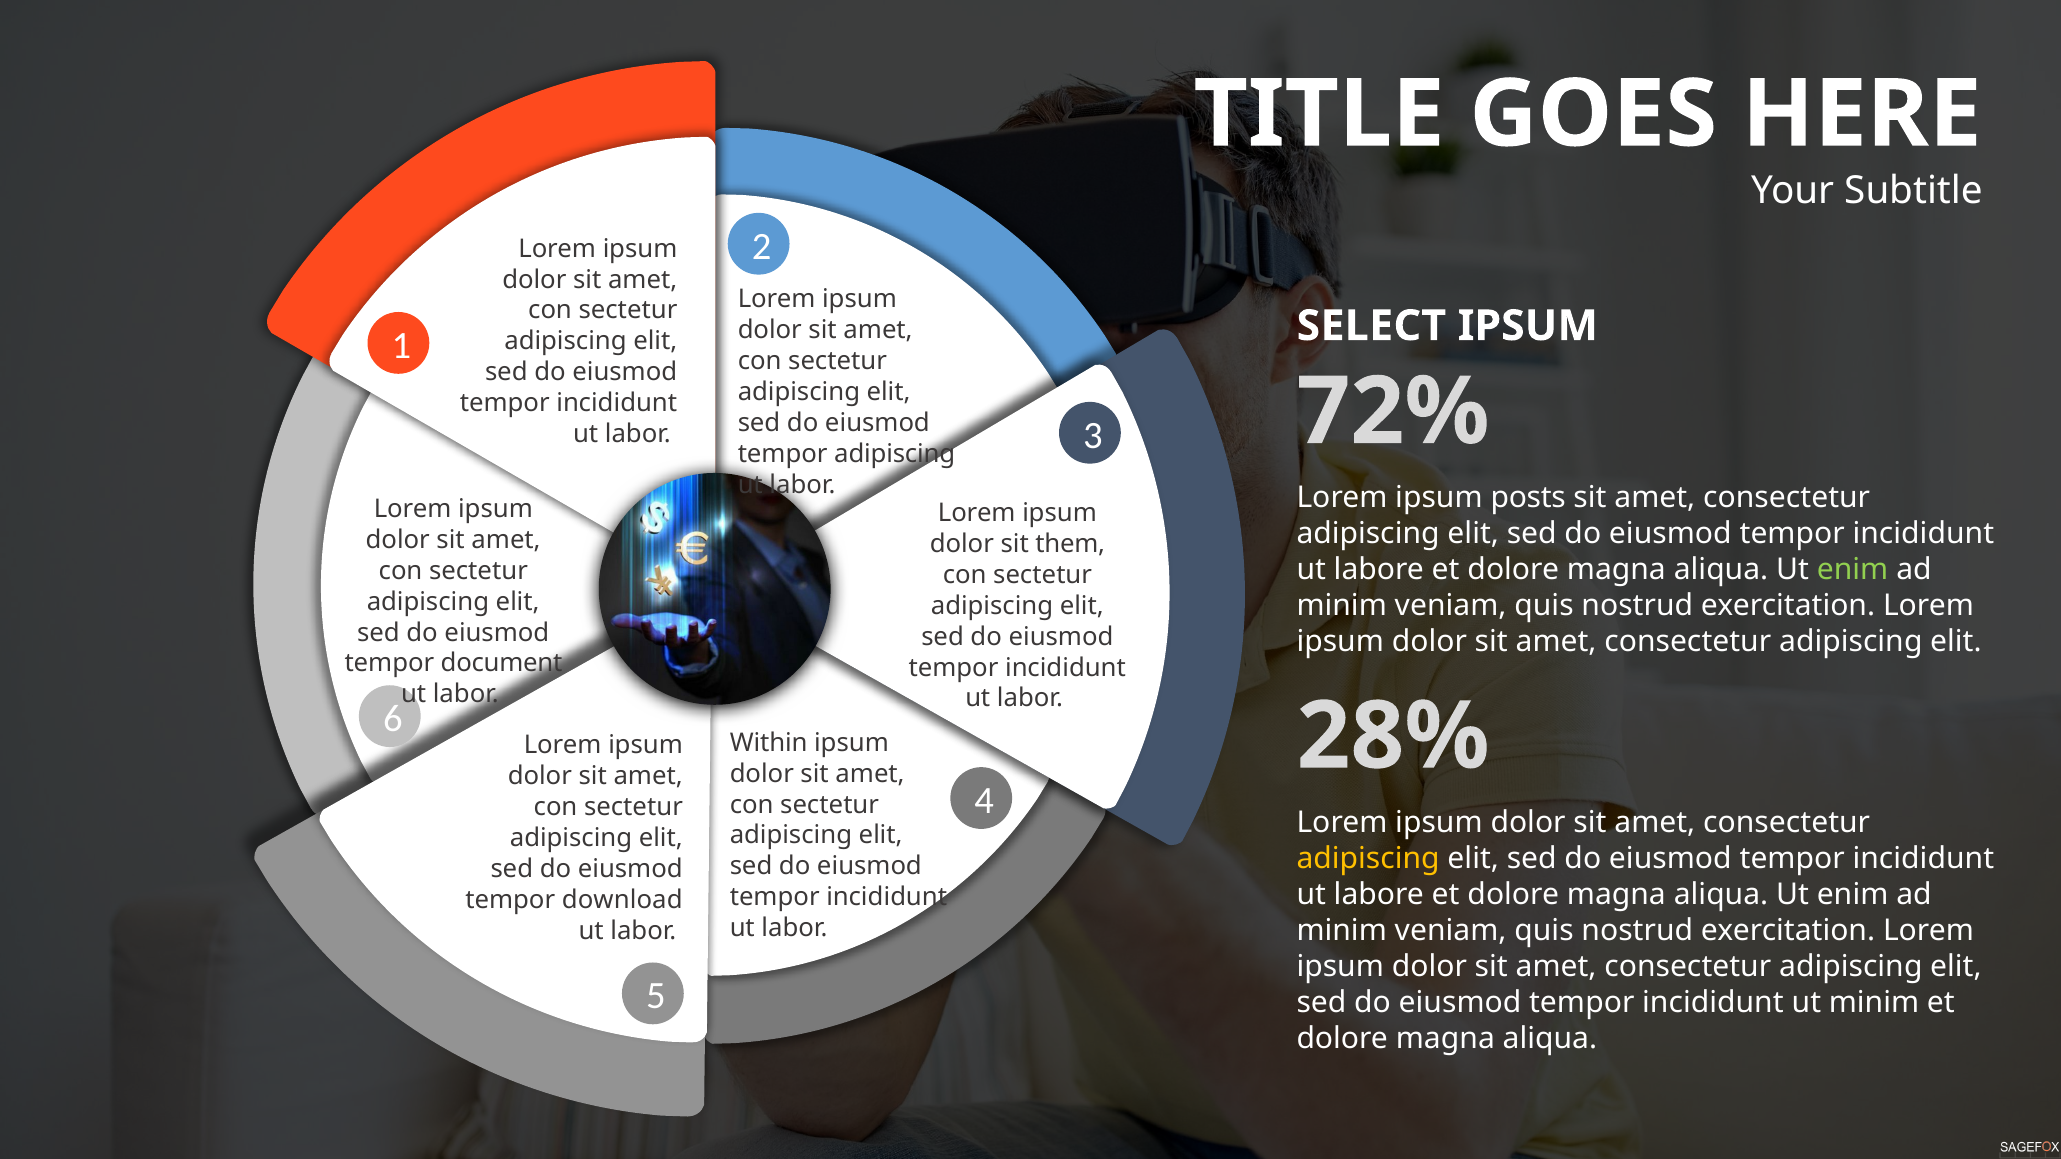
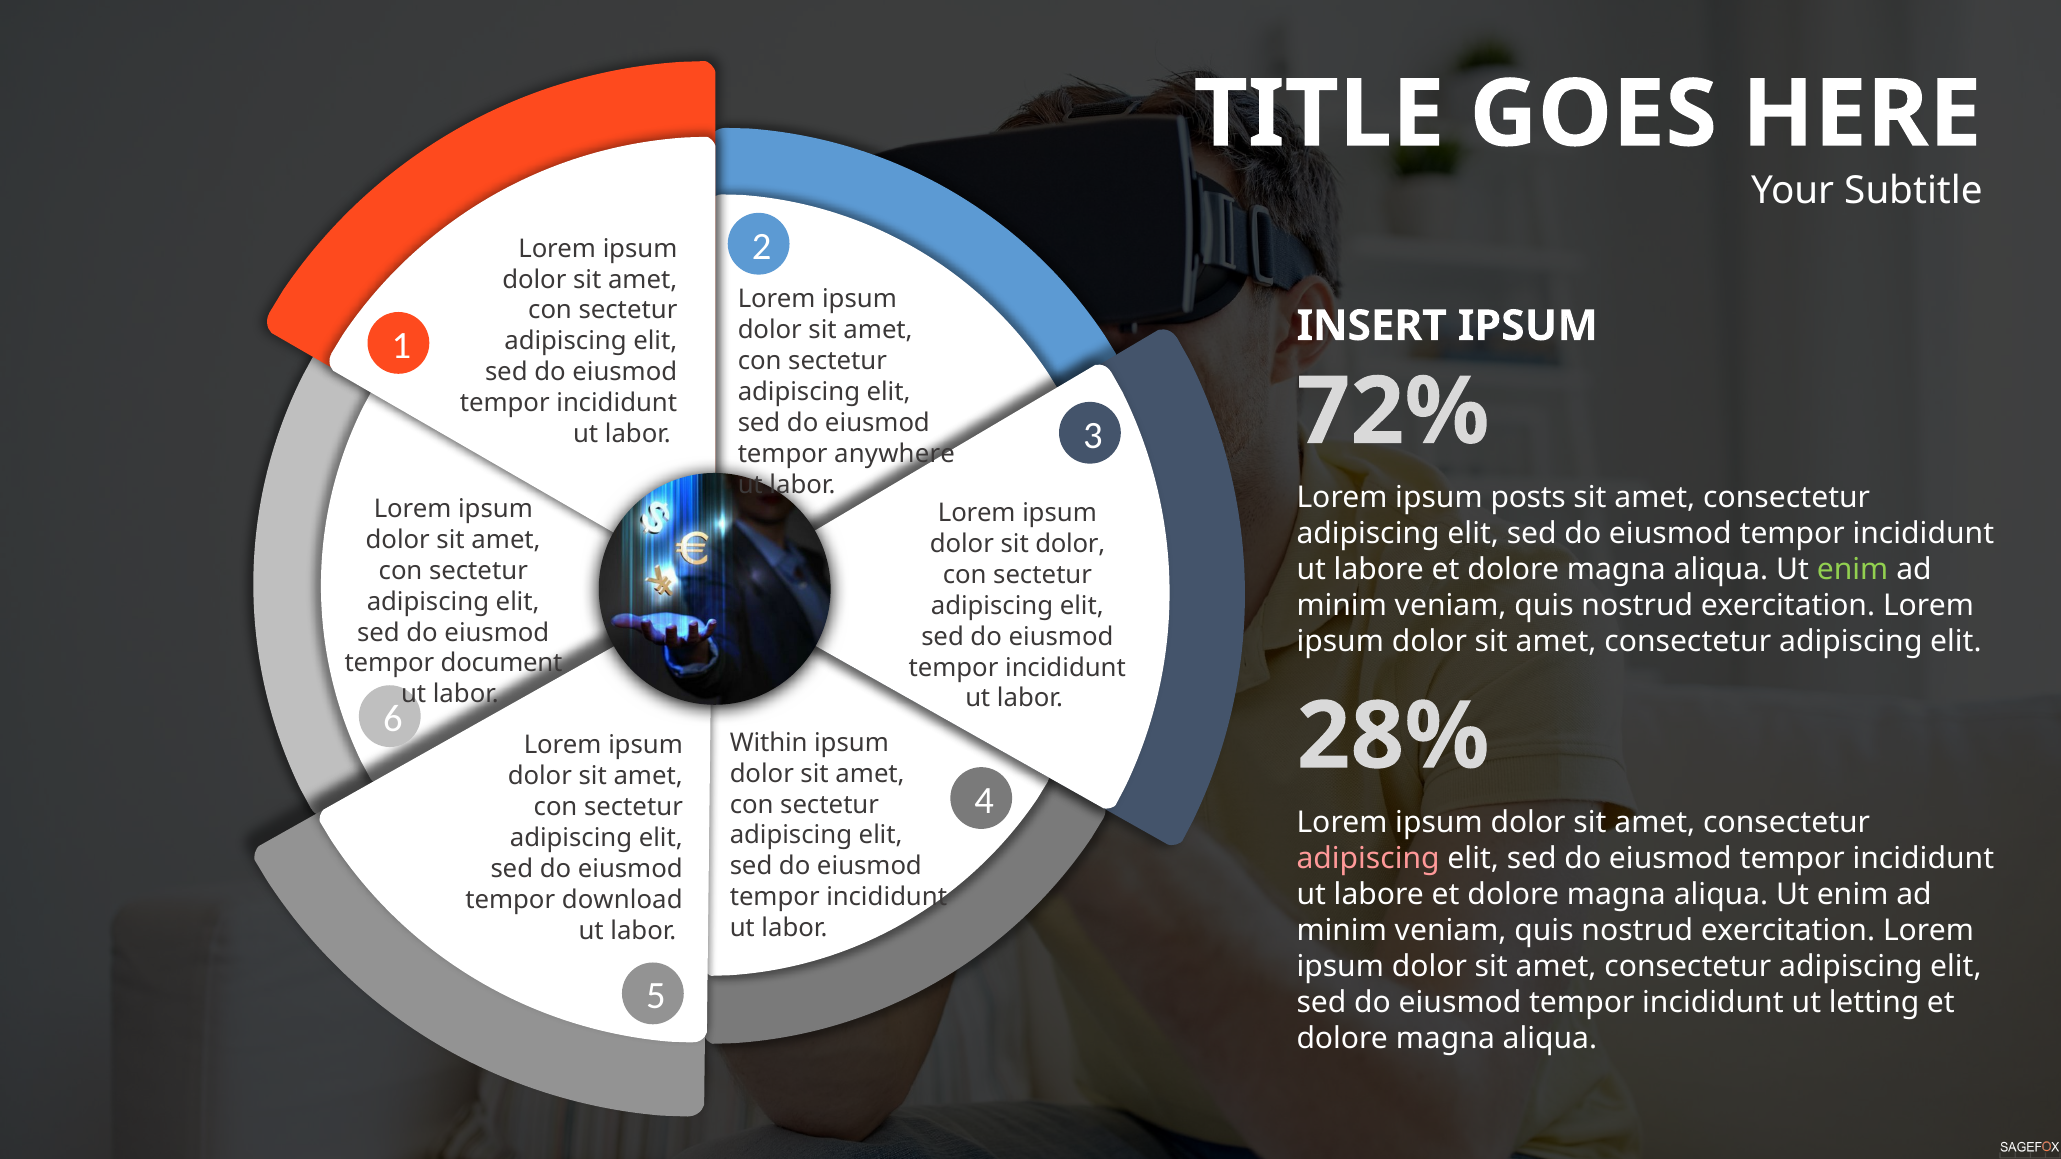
SELECT: SELECT -> INSERT (1372, 326)
tempor adipiscing: adipiscing -> anywhere (895, 454)
sit them: them -> dolor (1070, 544)
adipiscing colour: yellow -> pink (1368, 858)
ut minim: minim -> letting (1874, 1003)
